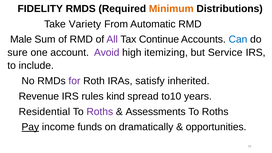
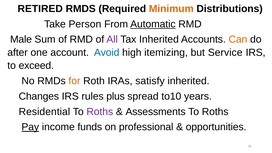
FIDELITY: FIDELITY -> RETIRED (40, 9)
Variety: Variety -> Person (85, 24)
Automatic underline: none -> present (153, 24)
Tax Continue: Continue -> Inherited (159, 39)
Can colour: blue -> orange (238, 39)
sure: sure -> after (18, 52)
Avoid colour: purple -> blue (107, 52)
include: include -> exceed (36, 66)
for colour: purple -> orange (74, 81)
Revenue: Revenue -> Changes (39, 96)
kind: kind -> plus (116, 96)
dramatically: dramatically -> professional (146, 127)
